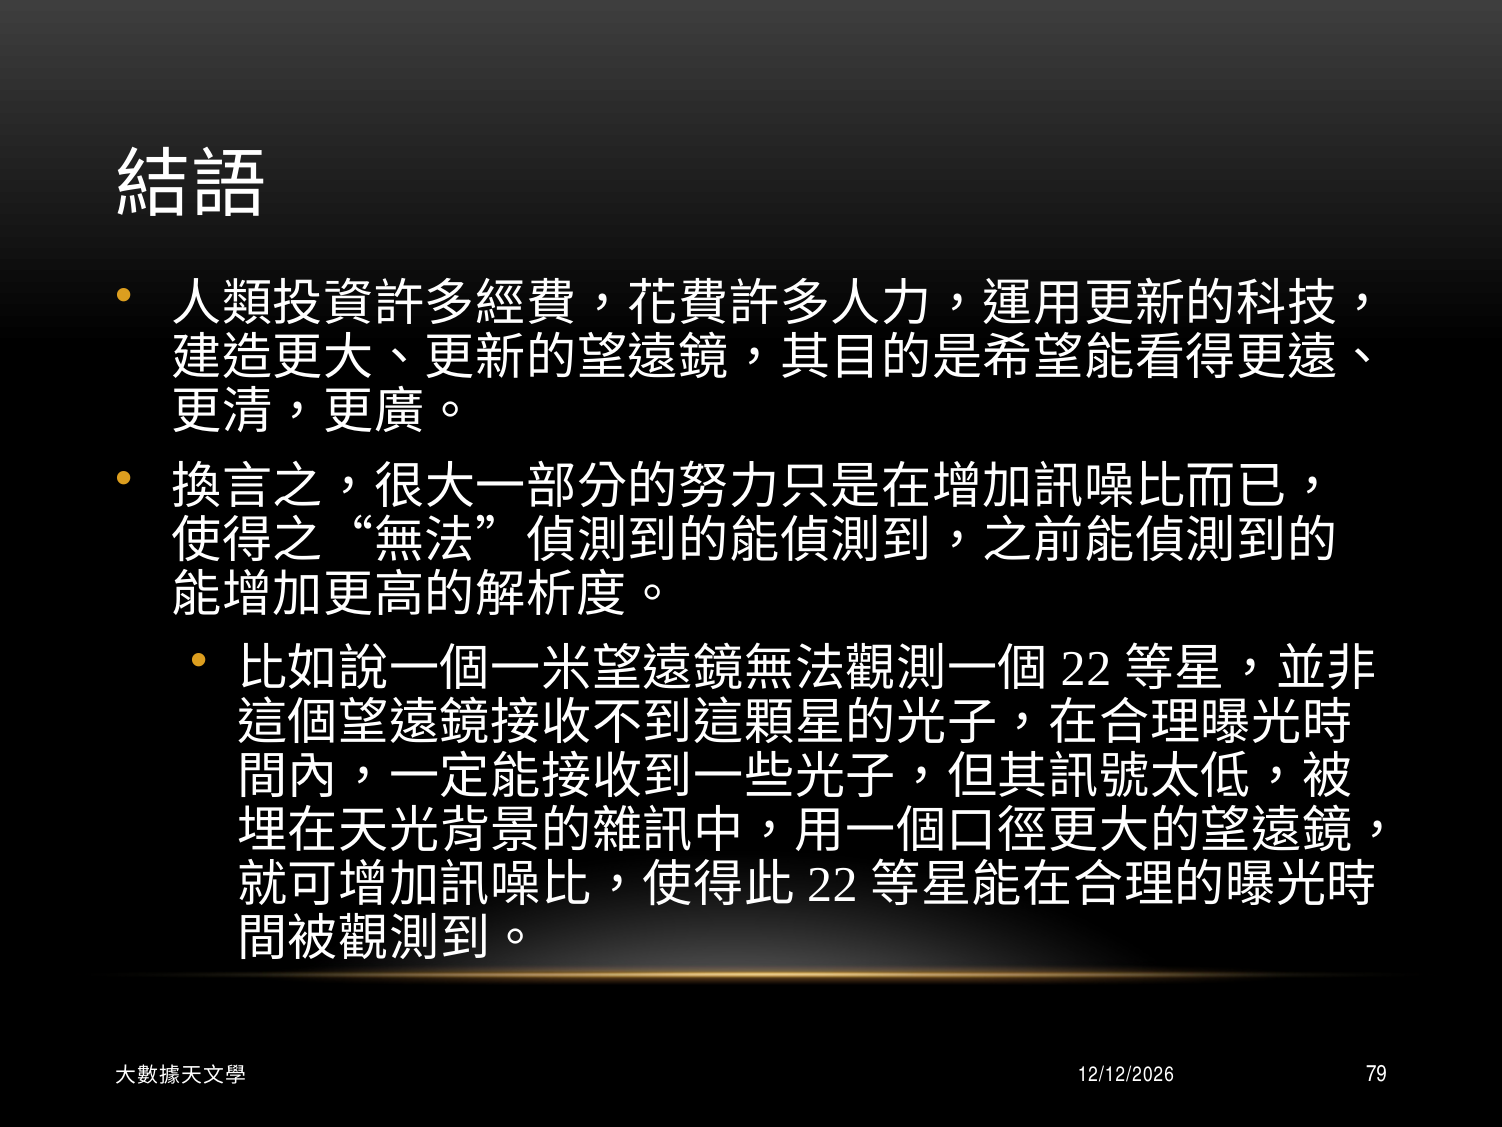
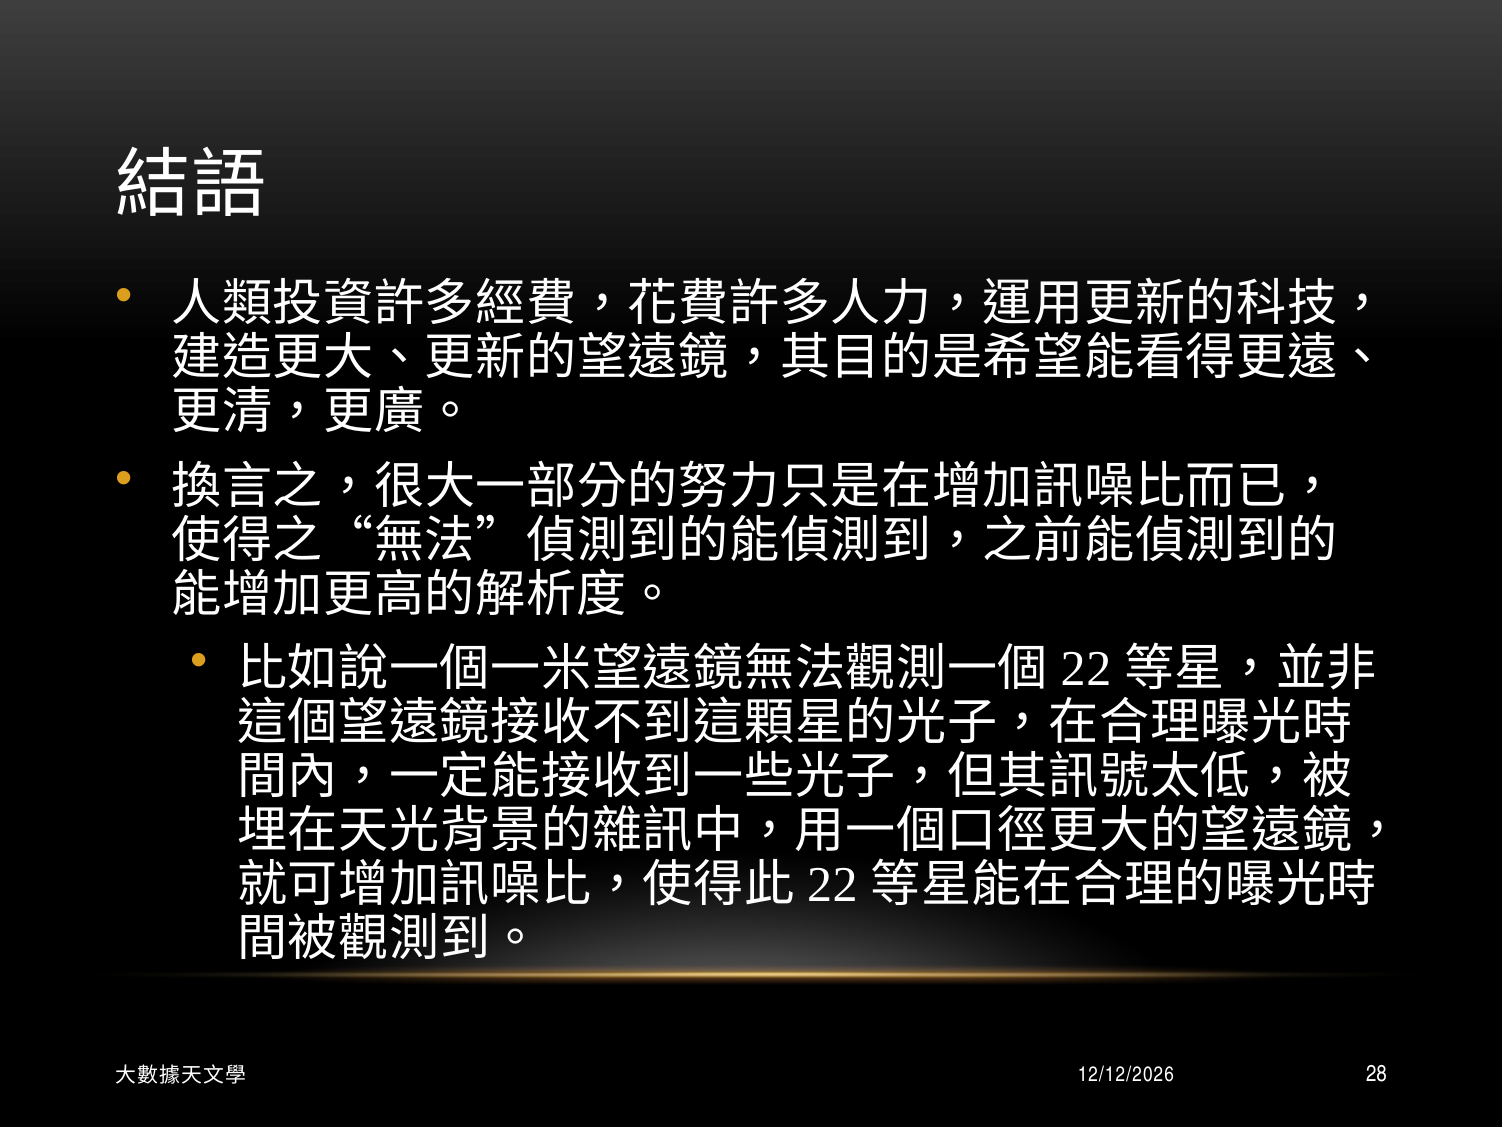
79: 79 -> 28 (1377, 1074)
